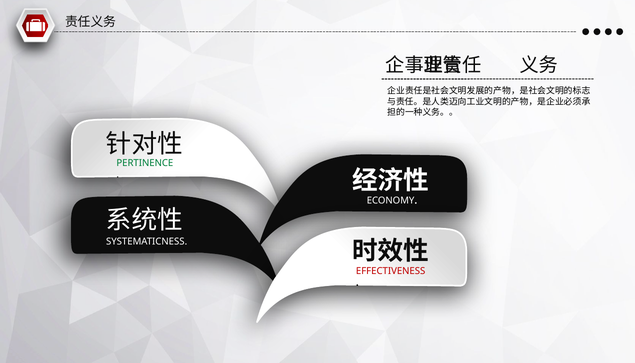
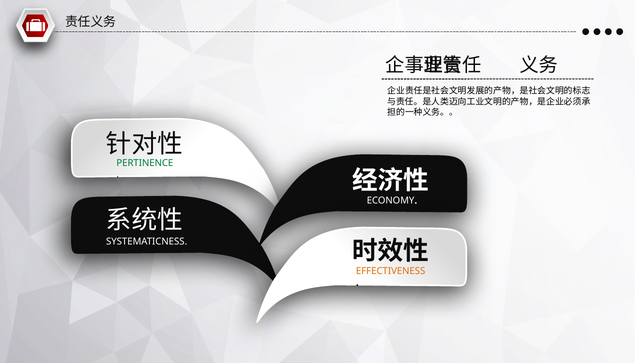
EFFECTIVENESS colour: red -> orange (391, 271)
